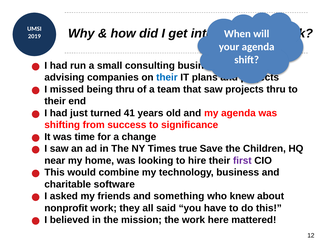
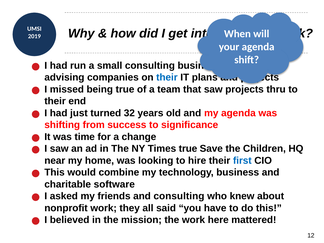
being thru: thru -> true (125, 89)
41: 41 -> 32 (129, 113)
first colour: purple -> blue (242, 161)
and something: something -> consulting (179, 196)
